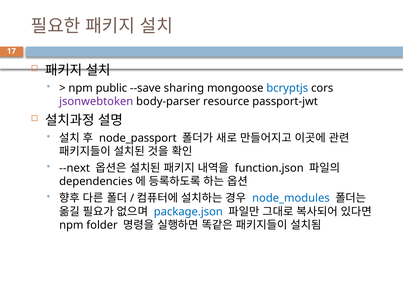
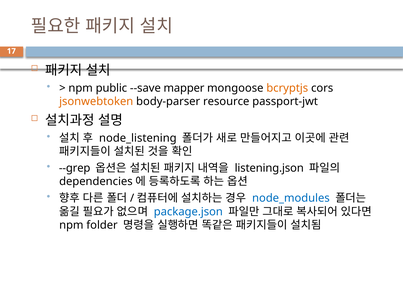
sharing: sharing -> mapper (184, 88)
bcryptjs colour: blue -> orange (287, 88)
jsonwebtoken colour: purple -> orange (96, 101)
node_passport: node_passport -> node_listening (138, 138)
--next: --next -> --grep (75, 168)
function.json: function.json -> listening.json (269, 168)
